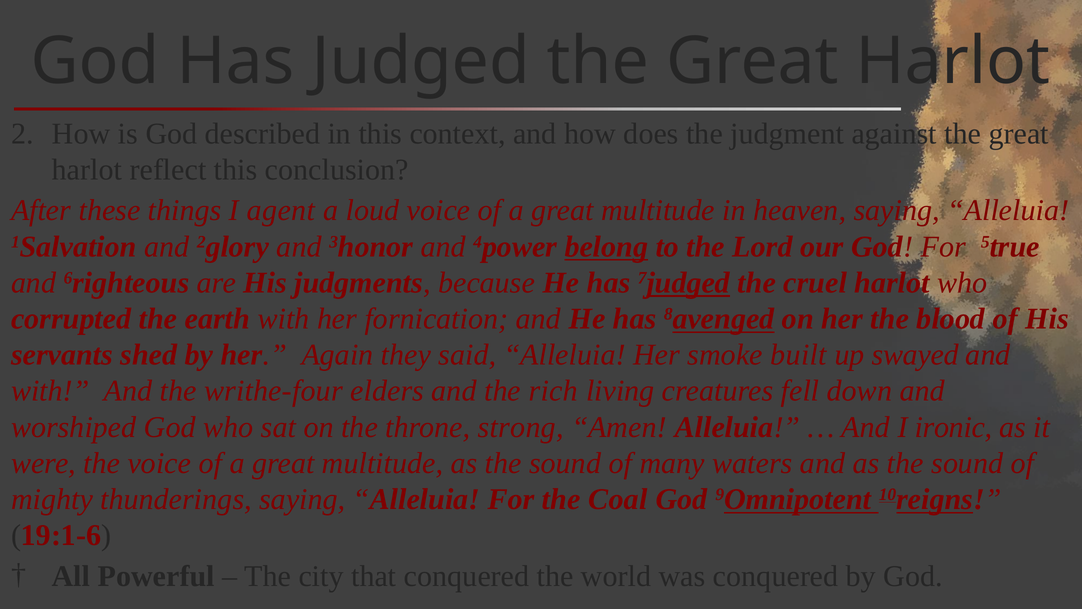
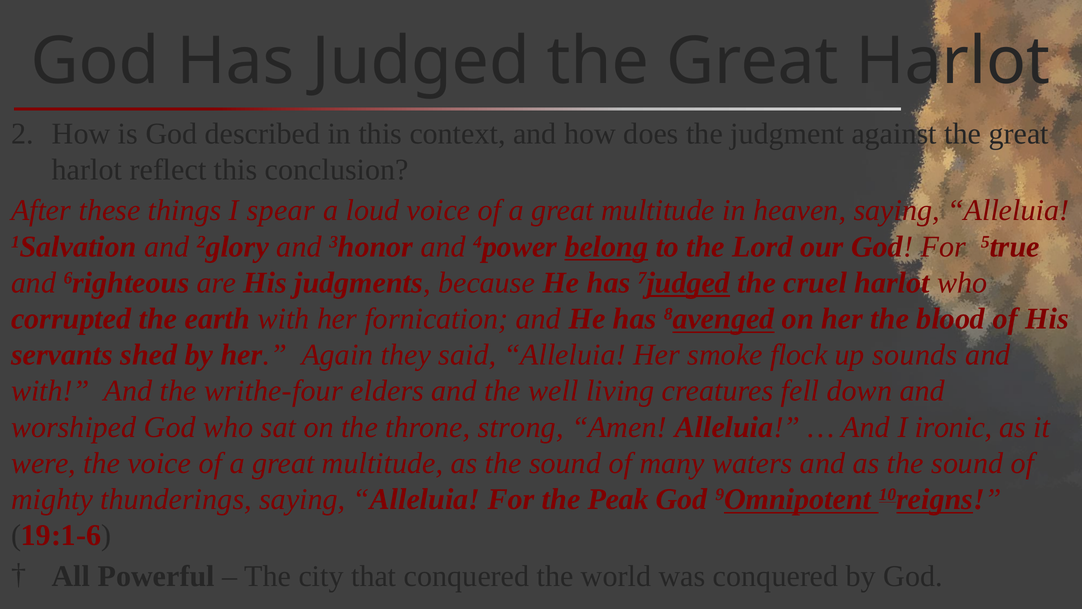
agent: agent -> spear (281, 210)
built: built -> flock (799, 355)
swayed: swayed -> sounds (915, 355)
rich: rich -> well (553, 391)
Coal: Coal -> Peak (618, 499)
